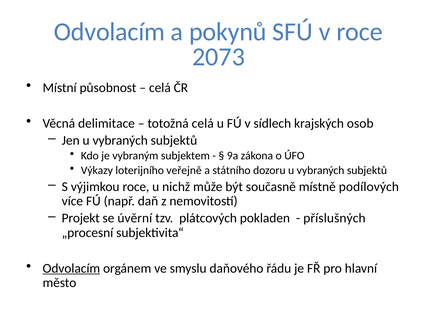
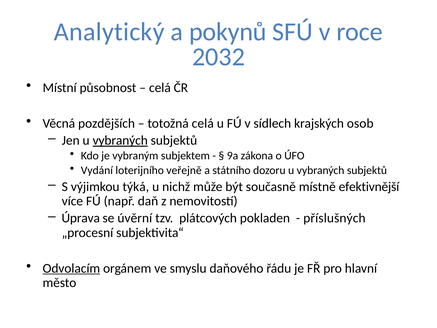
Odvolacím: Odvolacím -> Analytický (109, 32)
2073: 2073 -> 2032 (218, 57)
delimitace: delimitace -> pozdějších (107, 123)
vybraných underline: none -> present (120, 140)
Výkazy: Výkazy -> Vydání (97, 170)
výjimkou roce: roce -> týká (136, 187)
podílových: podílových -> efektivnější (369, 187)
Projekt: Projekt -> Úprava (81, 218)
